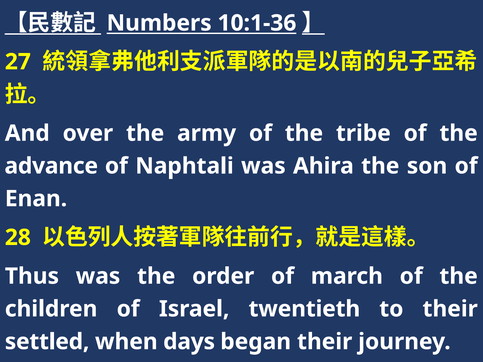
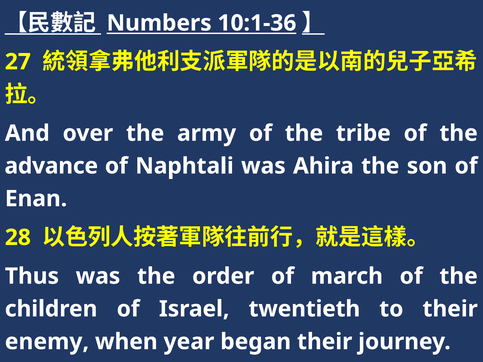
settled: settled -> enemy (47, 342)
days: days -> year (189, 342)
